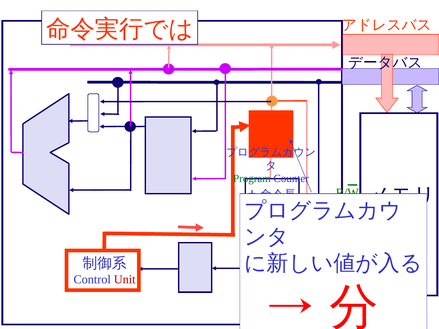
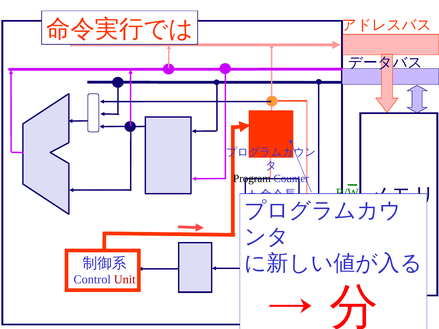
Program colour: green -> black (252, 179)
